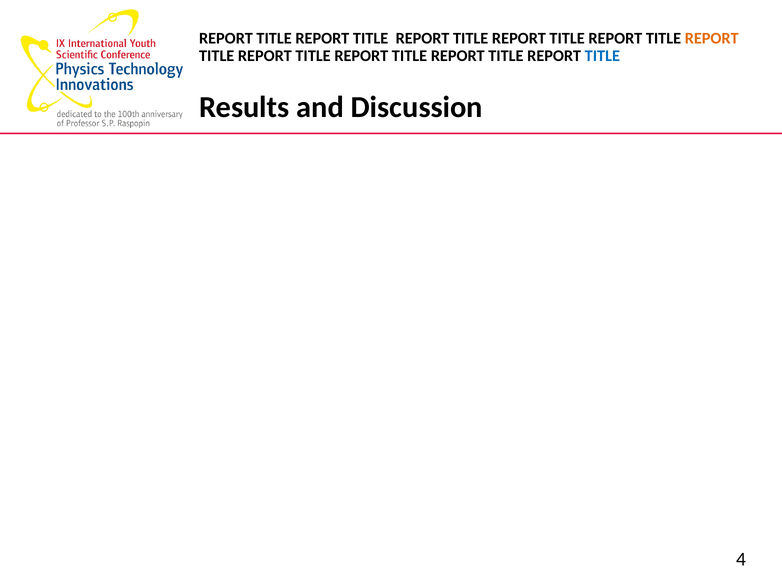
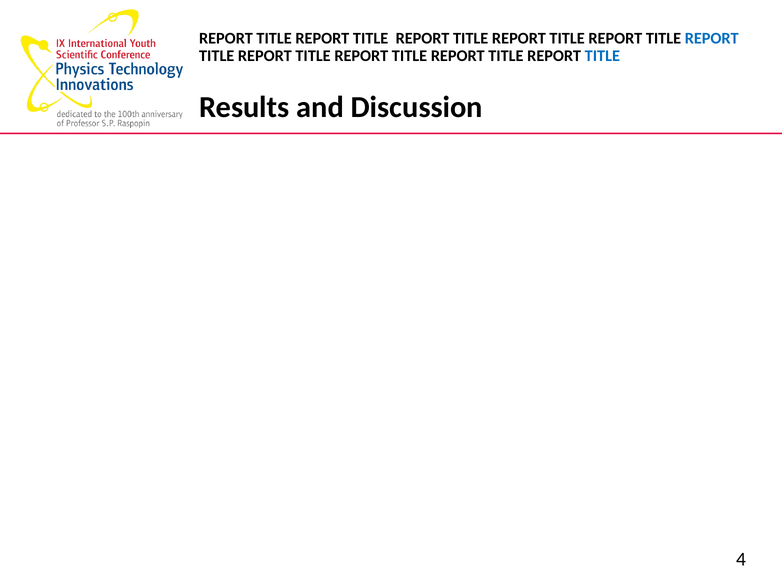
REPORT colour: orange -> blue (712, 38)
